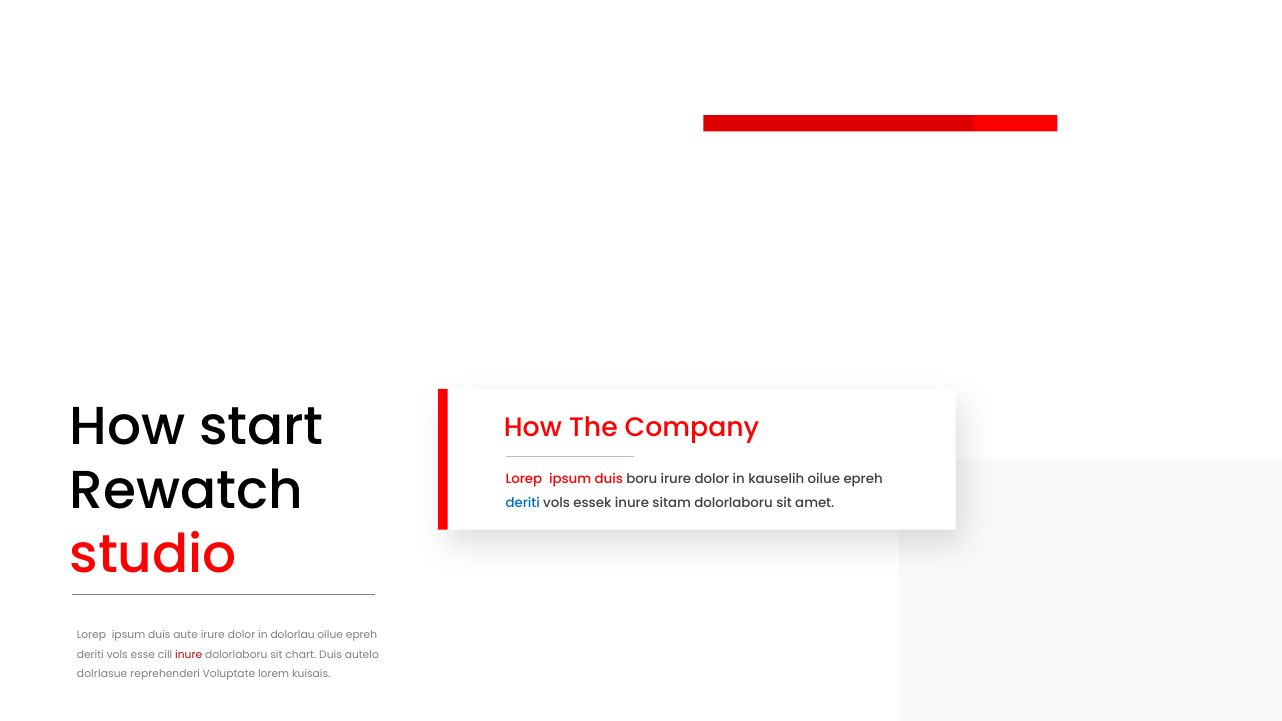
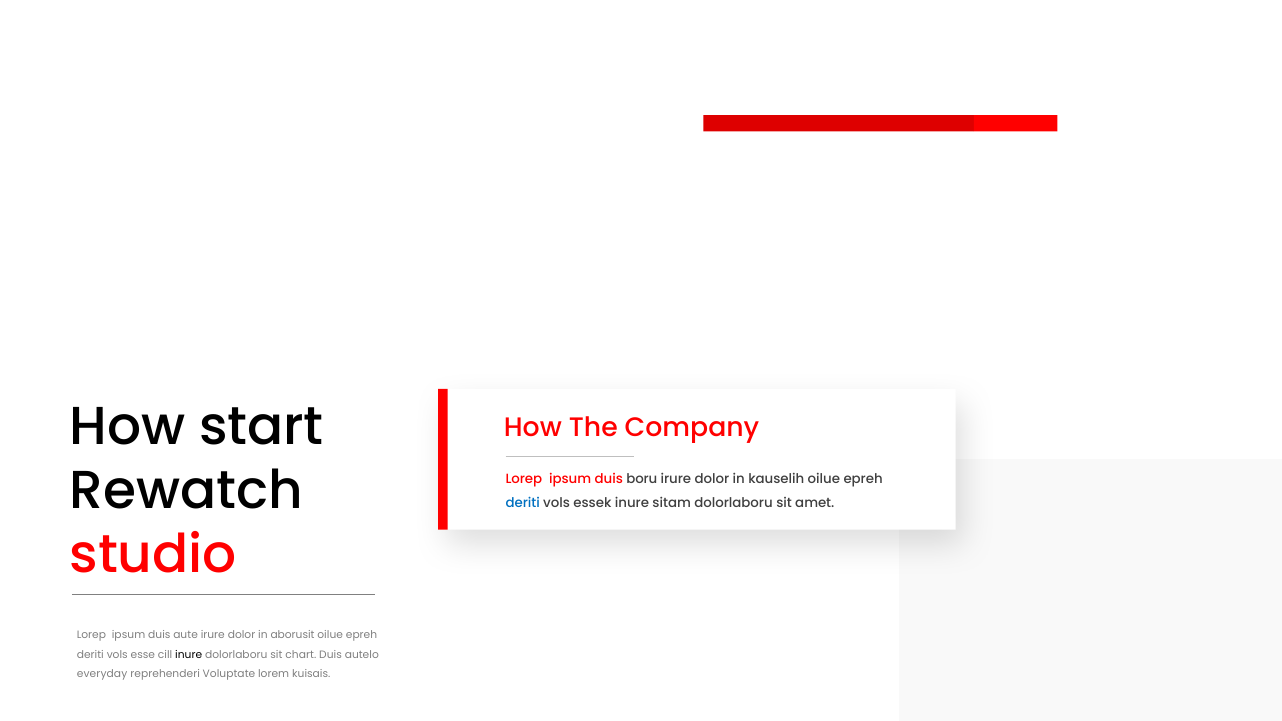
dolorlau: dolorlau -> aborusit (293, 636)
inure colour: red -> black (189, 655)
dolrlasue: dolrlasue -> everyday (102, 674)
